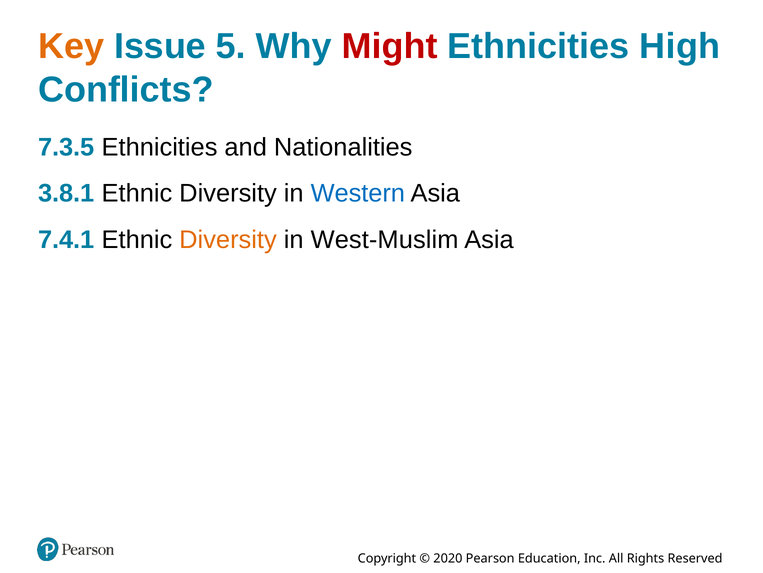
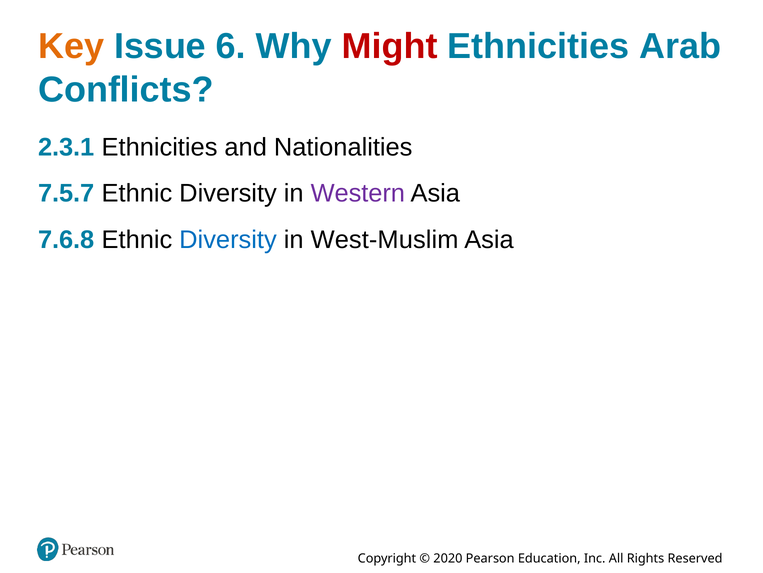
5: 5 -> 6 (231, 47)
High: High -> Arab (680, 47)
7.3.5: 7.3.5 -> 2.3.1 (66, 147)
3.8.1: 3.8.1 -> 7.5.7 (66, 193)
Western colour: blue -> purple (358, 193)
7.4.1: 7.4.1 -> 7.6.8 (66, 240)
Diversity colour: orange -> blue (228, 240)
